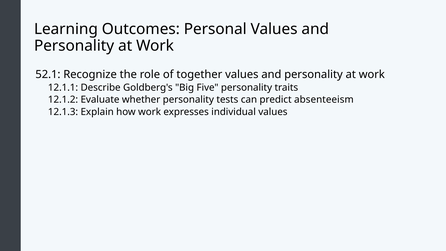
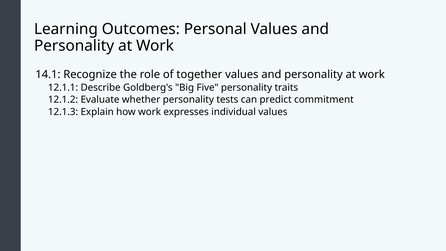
52.1: 52.1 -> 14.1 (48, 74)
absenteeism: absenteeism -> commitment (324, 100)
